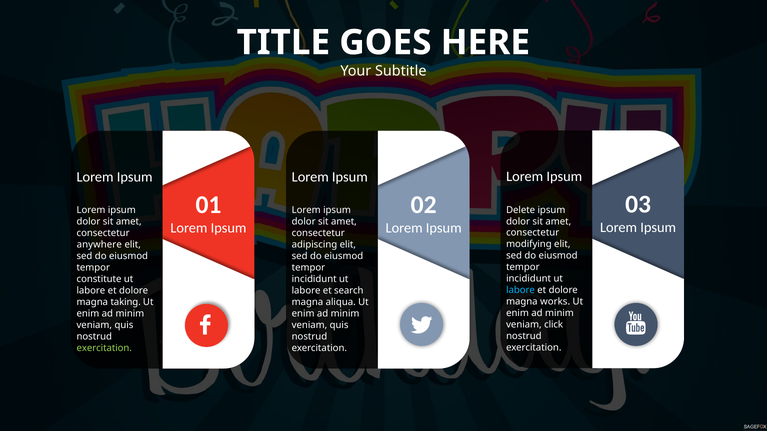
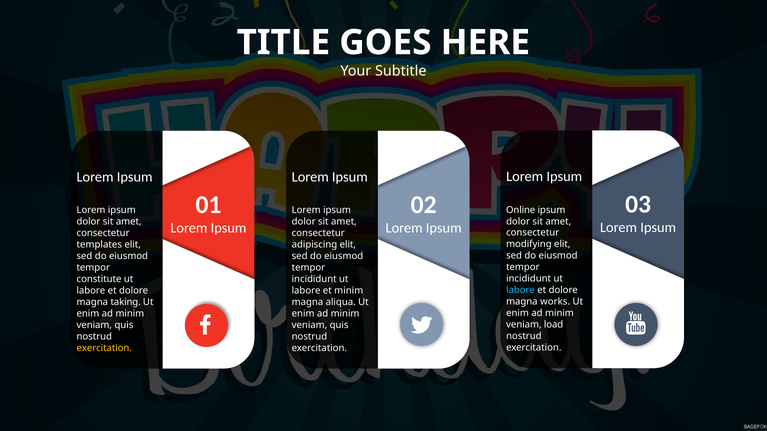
Delete: Delete -> Online (521, 210)
anywhere: anywhere -> templates (99, 245)
et search: search -> minim (349, 291)
click: click -> load (554, 325)
exercitation colour: light green -> yellow (104, 348)
